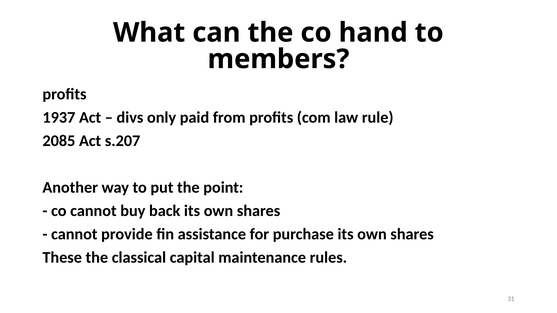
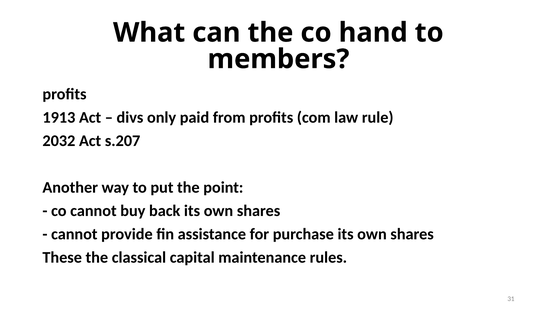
1937: 1937 -> 1913 (59, 118)
2085: 2085 -> 2032 (59, 141)
